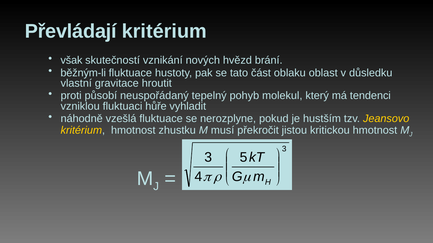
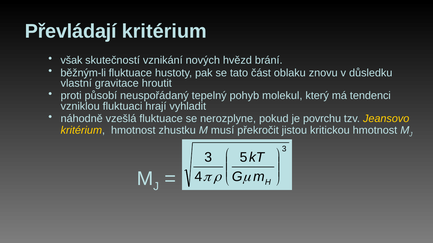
oblast: oblast -> znovu (323, 73)
hůře: hůře -> hrají (156, 106)
hustším: hustším -> povrchu (322, 119)
